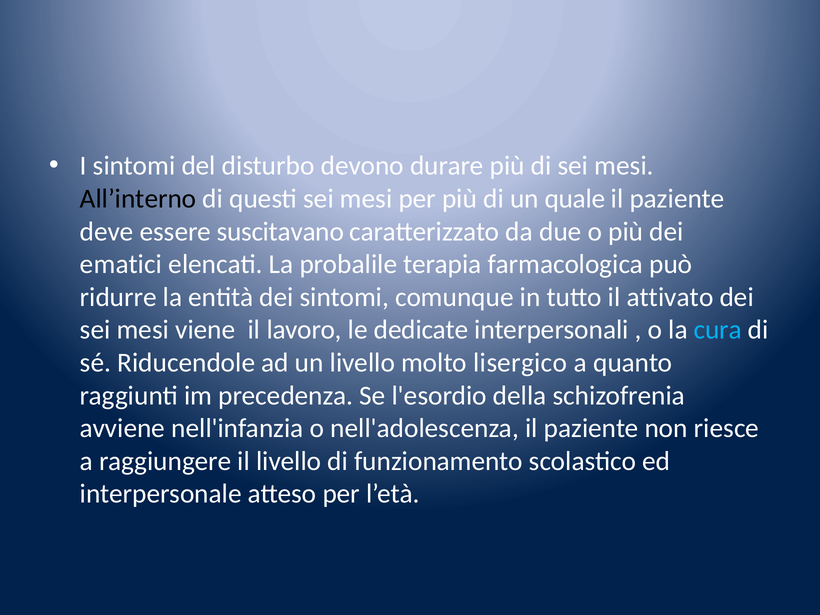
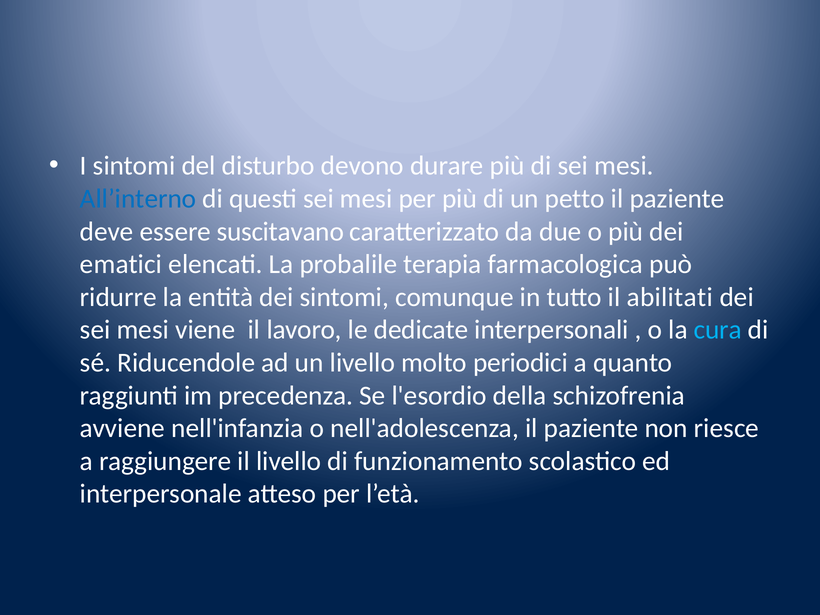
All’interno colour: black -> blue (138, 199)
quale: quale -> petto (575, 199)
attivato: attivato -> abilitati (670, 297)
lisergico: lisergico -> periodici (520, 363)
